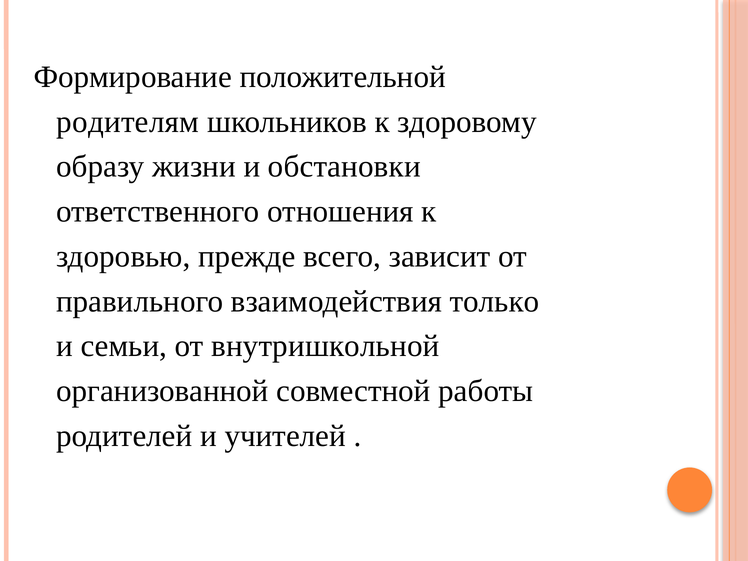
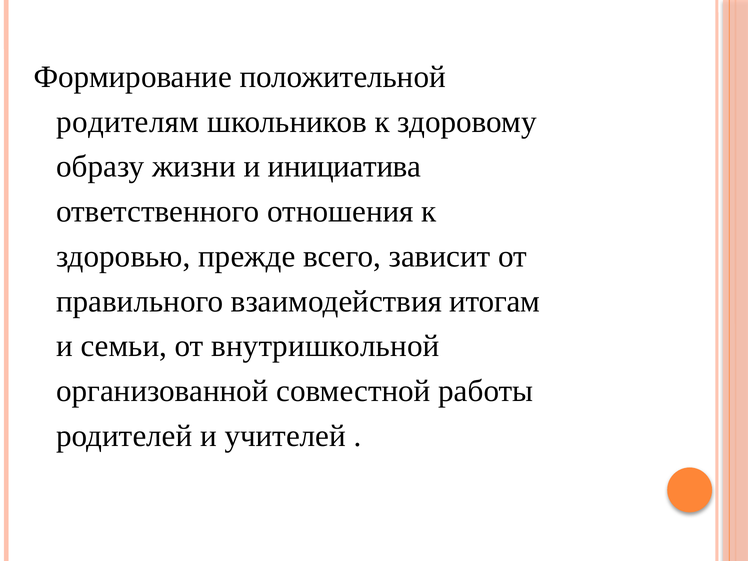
обстановки: обстановки -> инициатива (345, 167)
только: только -> итогам (495, 301)
